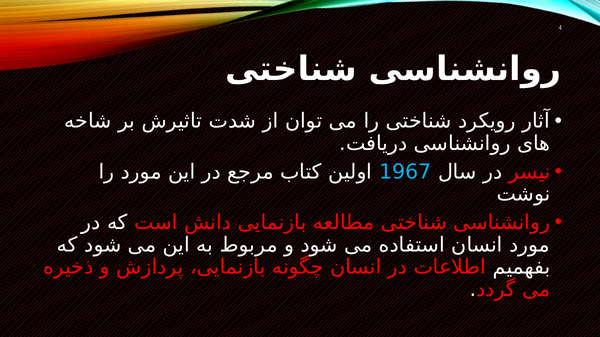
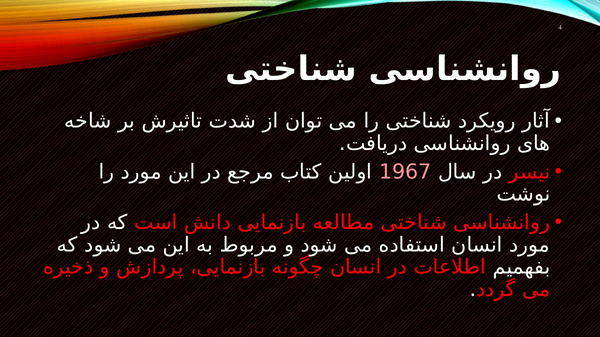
1967 colour: light blue -> pink (405, 172)
